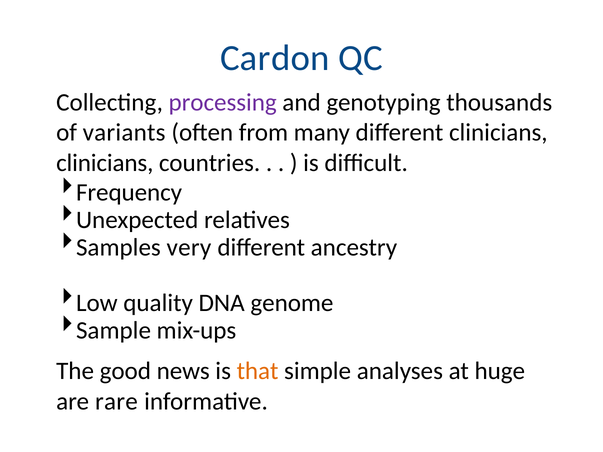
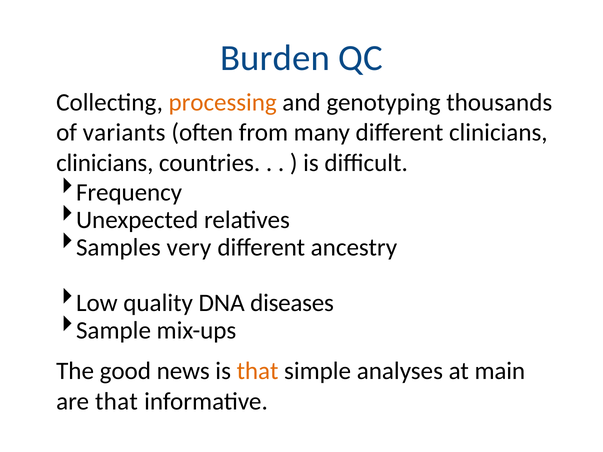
Cardon: Cardon -> Burden (275, 58)
processing colour: purple -> orange (223, 103)
genome: genome -> diseases (292, 303)
huge: huge -> main (500, 371)
are rare: rare -> that (116, 401)
